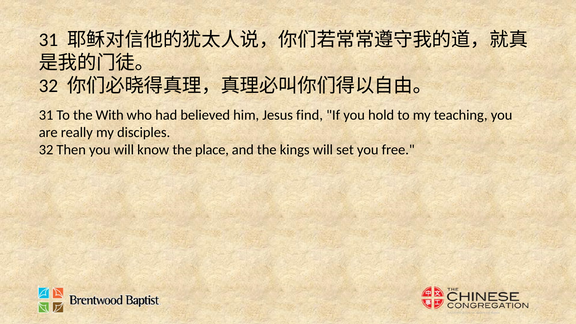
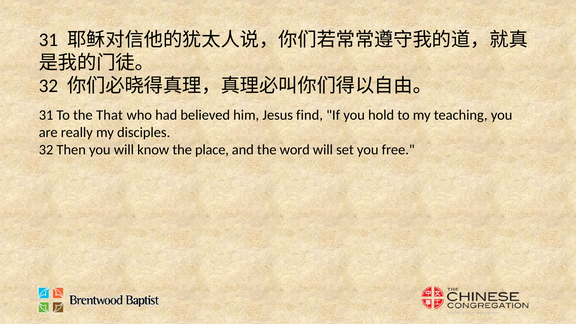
With: With -> That (110, 115)
kings: kings -> word (295, 150)
